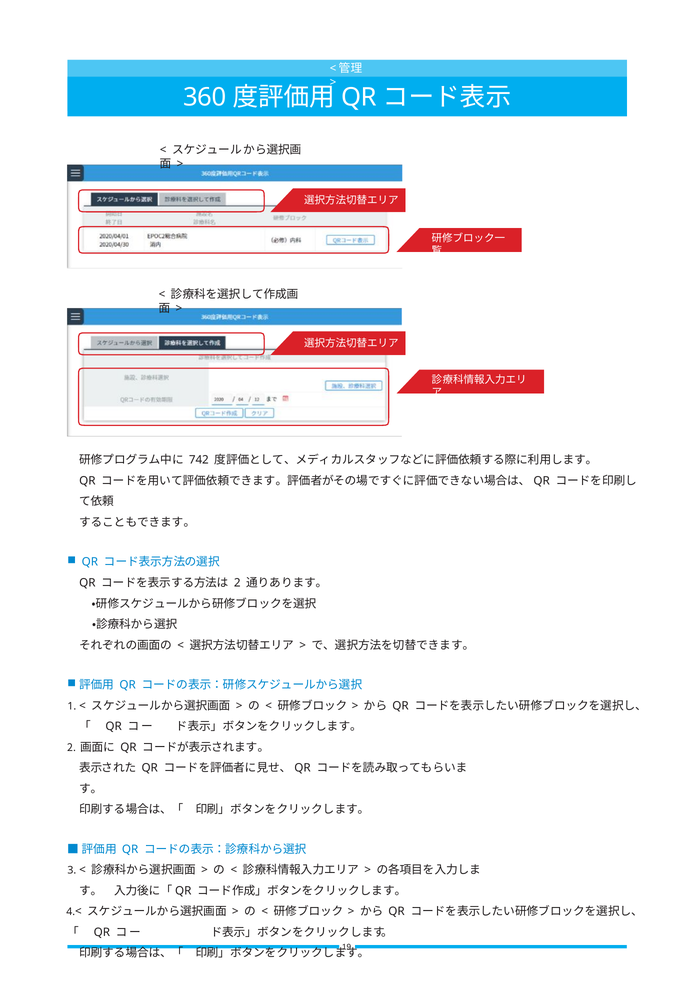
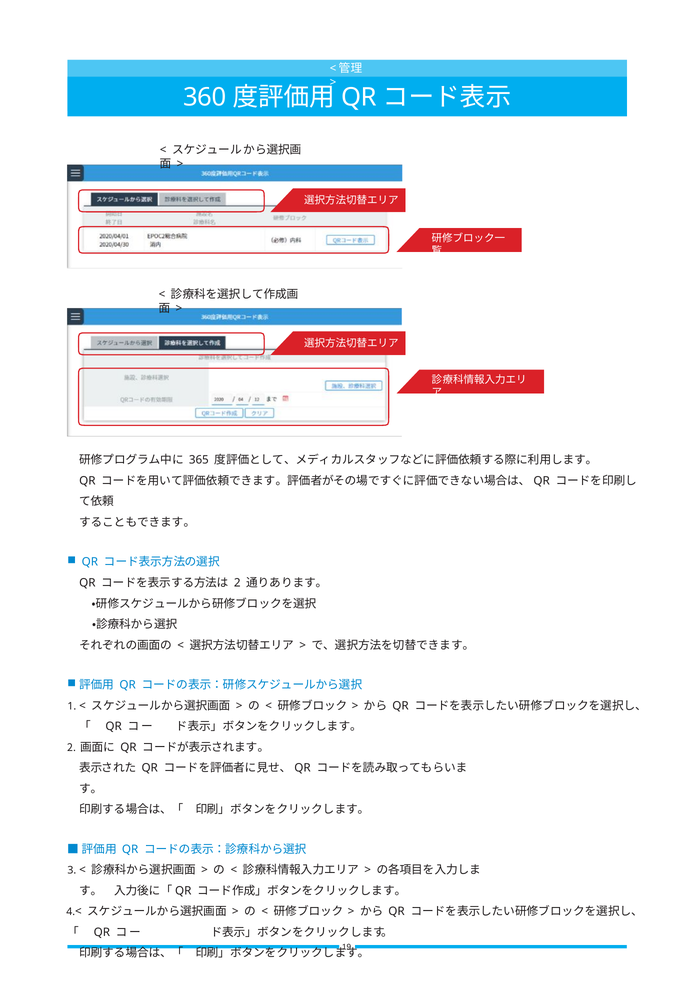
742: 742 -> 365 (199, 460)
